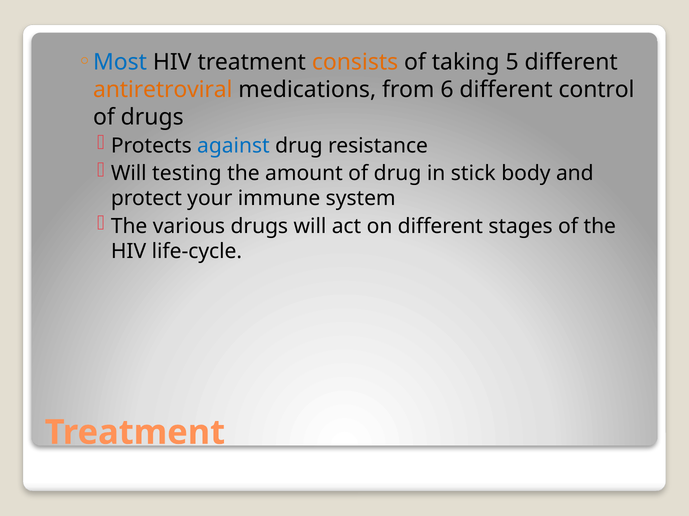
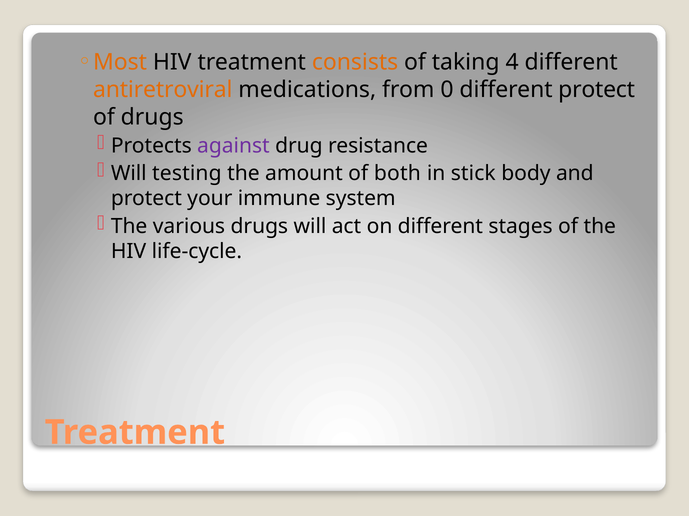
Most colour: blue -> orange (120, 62)
5: 5 -> 4 (512, 62)
6: 6 -> 0 (447, 90)
different control: control -> protect (597, 90)
against colour: blue -> purple (233, 146)
of drug: drug -> both (397, 174)
